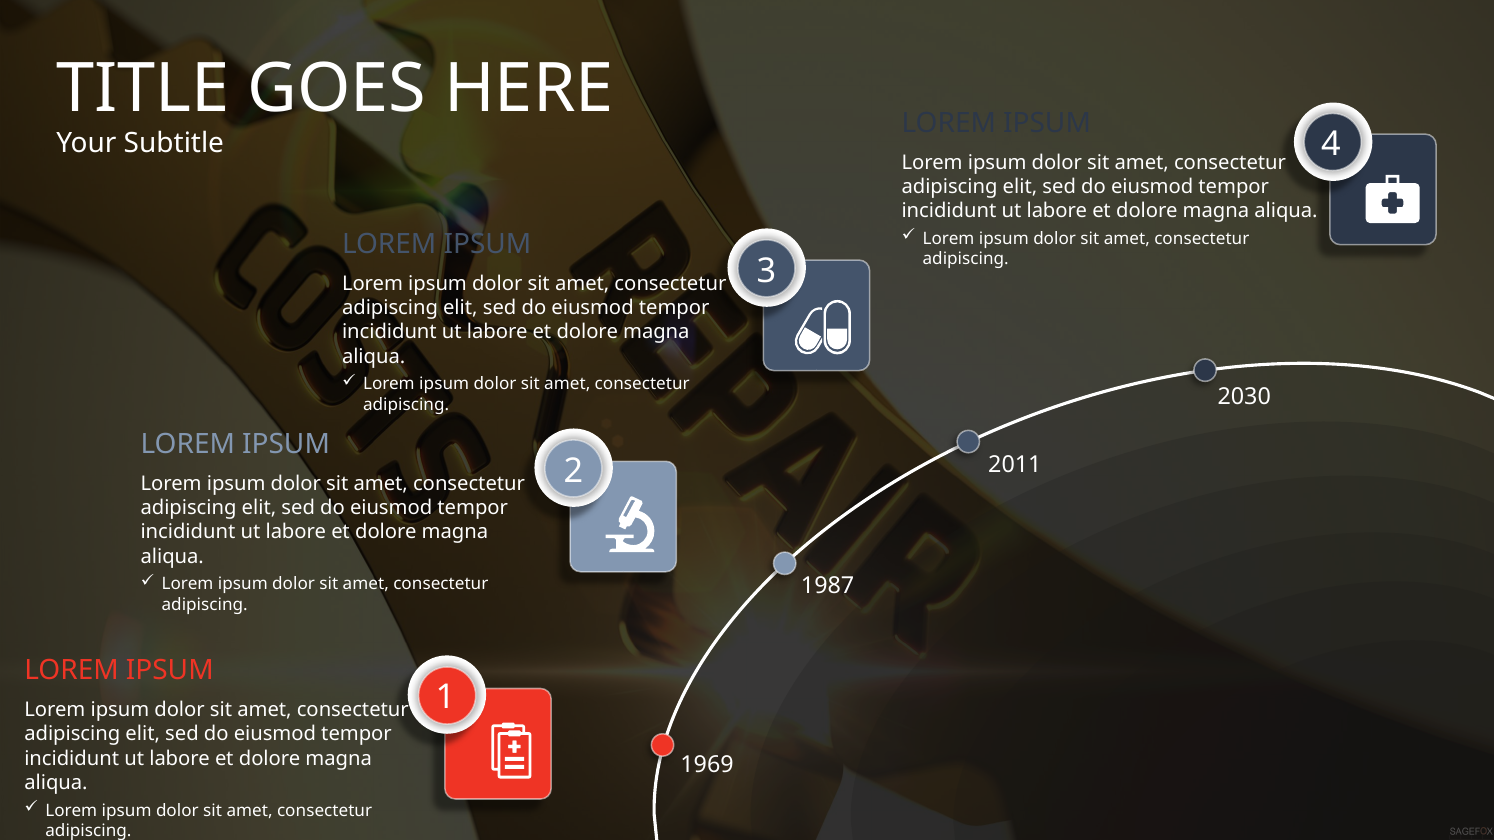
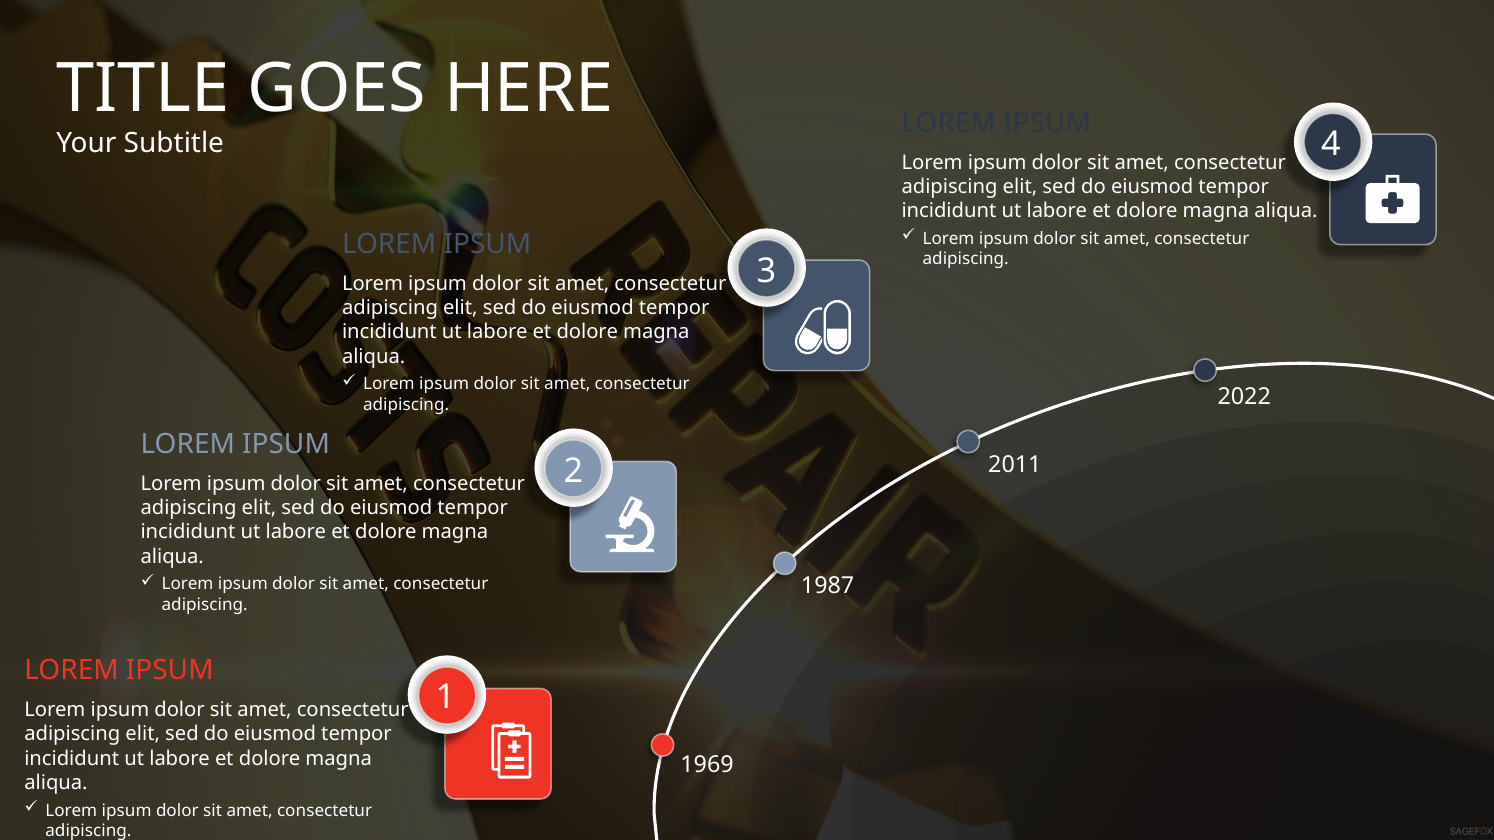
2030: 2030 -> 2022 (1244, 397)
